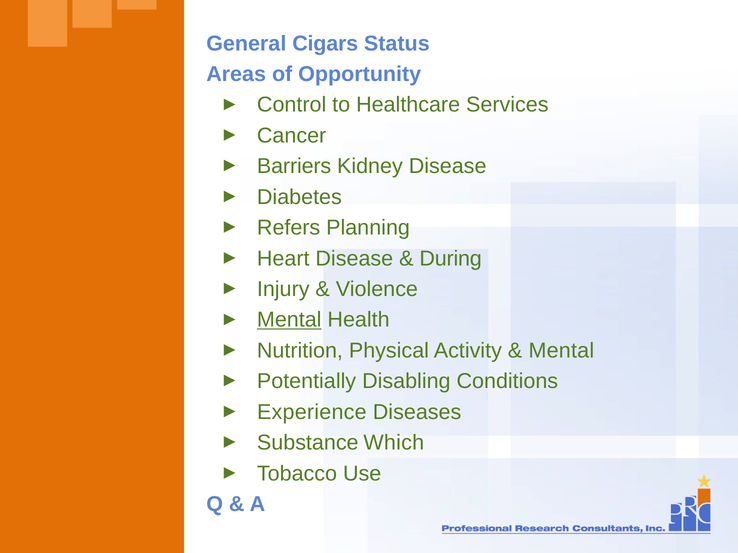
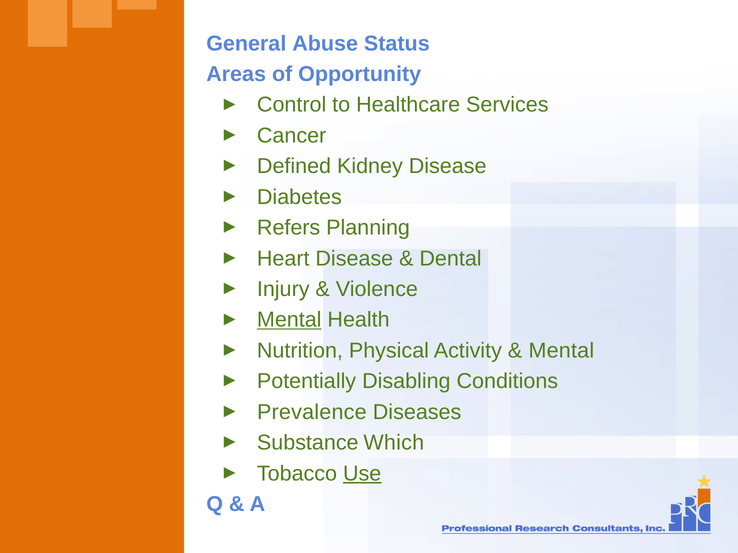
Cigars: Cigars -> Abuse (325, 43)
Barriers: Barriers -> Defined (294, 166)
During: During -> Dental (451, 259)
Experience: Experience -> Prevalence (312, 412)
Use underline: none -> present (362, 474)
